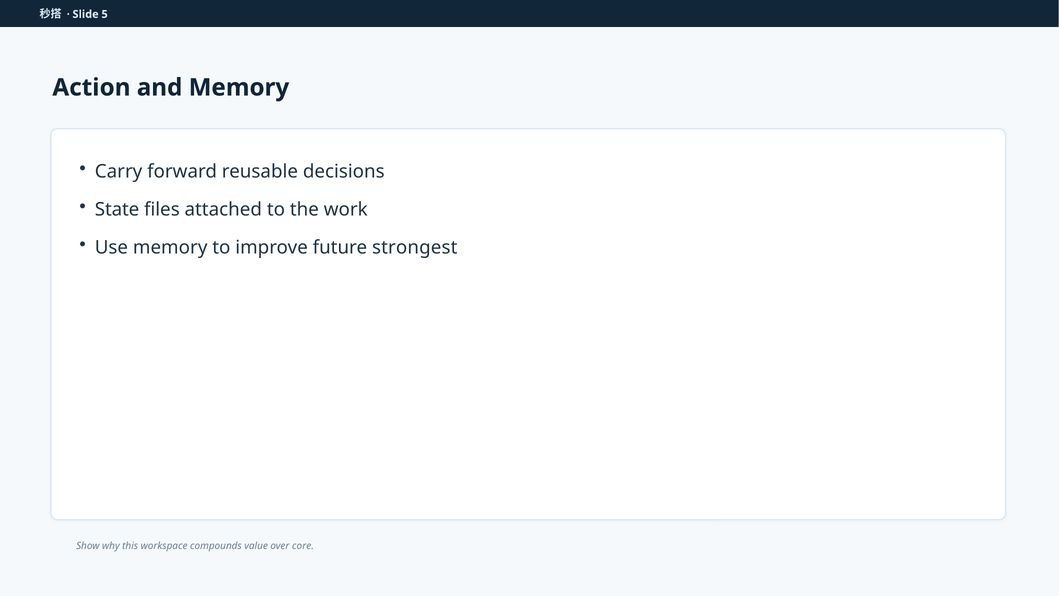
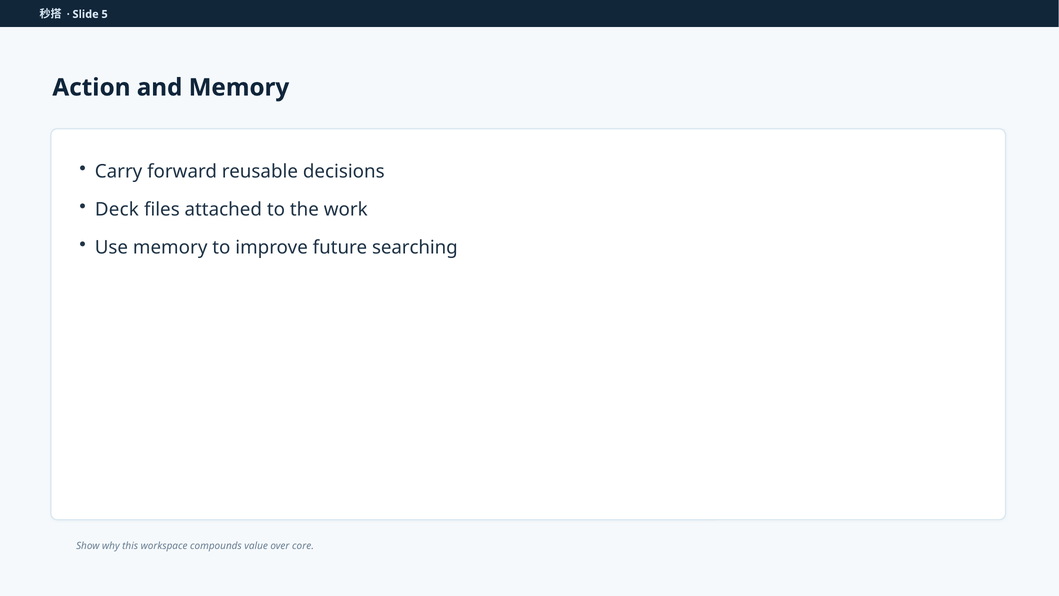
State: State -> Deck (117, 209)
strongest: strongest -> searching (415, 247)
